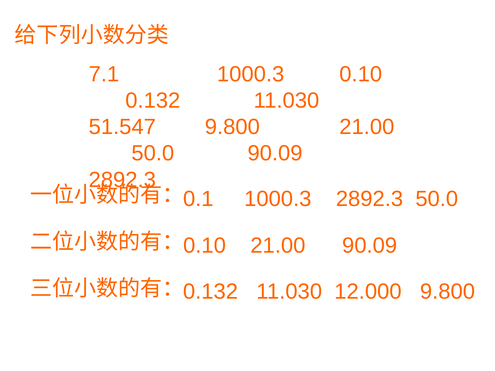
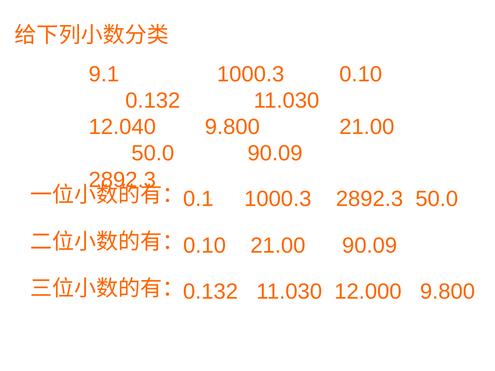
7.1: 7.1 -> 9.1 (104, 74)
51.547: 51.547 -> 12.040 (122, 127)
